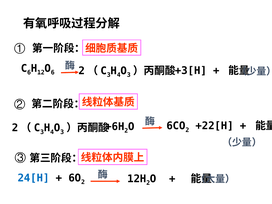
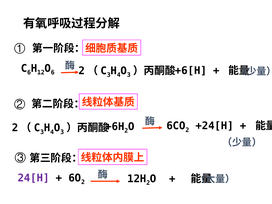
+3[H: +3[H -> +6[H (191, 71)
+22[H: +22[H -> +24[H (215, 126)
24[H colour: blue -> purple (34, 178)
